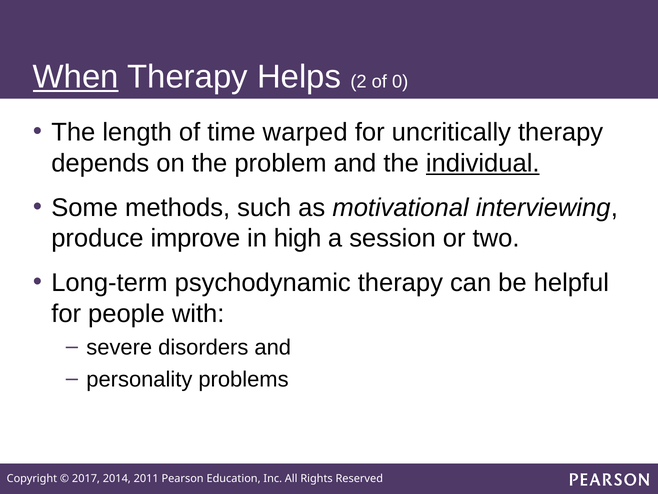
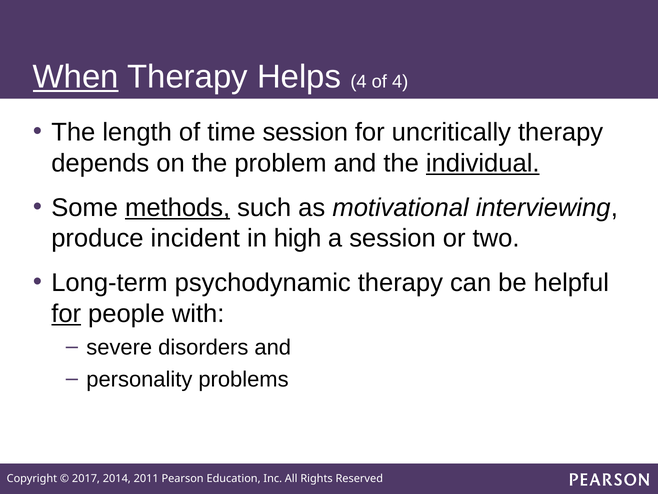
Helps 2: 2 -> 4 (359, 82)
of 0: 0 -> 4 (400, 82)
time warped: warped -> session (305, 132)
methods underline: none -> present (178, 207)
improve: improve -> incident (195, 238)
for underline: none -> present (66, 313)
